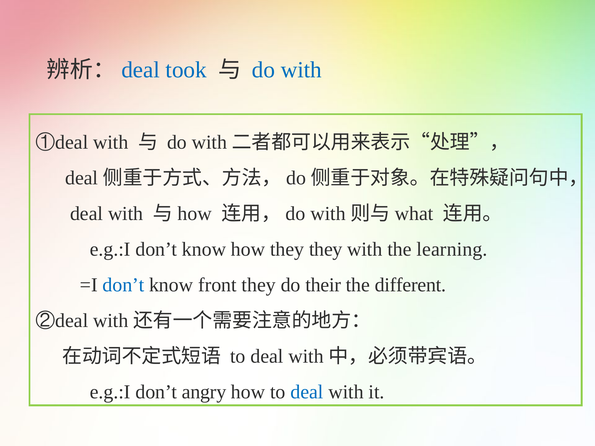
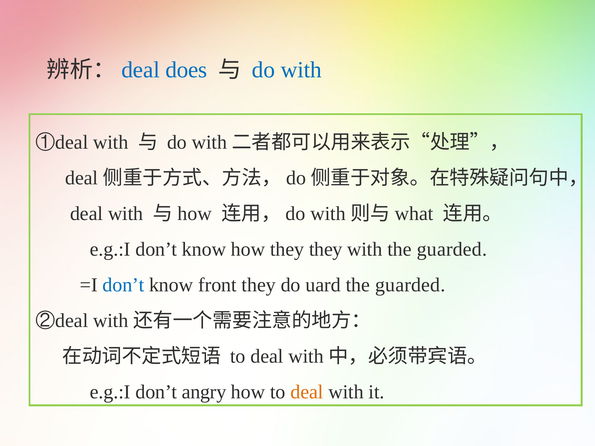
took: took -> does (186, 70)
with the learning: learning -> guarded (452, 249)
their: their -> uard (323, 285)
different: different -> guarded (410, 285)
deal colour: blue -> orange (307, 392)
